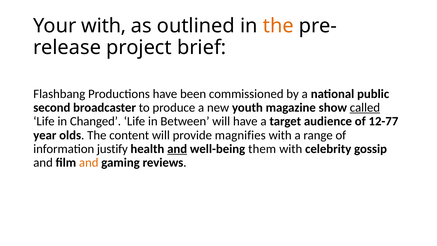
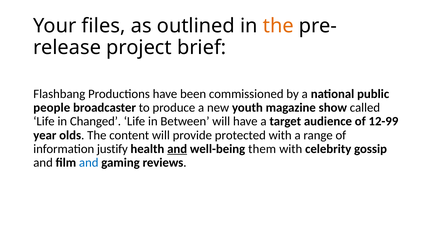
Your with: with -> files (104, 26)
second: second -> people (52, 108)
called underline: present -> none (365, 108)
12-77: 12-77 -> 12-99 (383, 121)
magnifies: magnifies -> protected (240, 135)
and colour: orange -> blue (89, 163)
